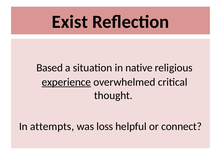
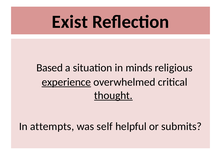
native: native -> minds (139, 68)
thought underline: none -> present (113, 95)
loss: loss -> self (105, 126)
connect: connect -> submits (182, 126)
